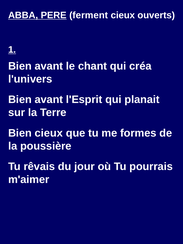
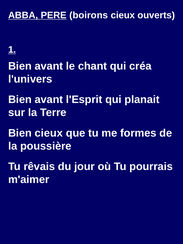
ferment: ferment -> boirons (89, 15)
